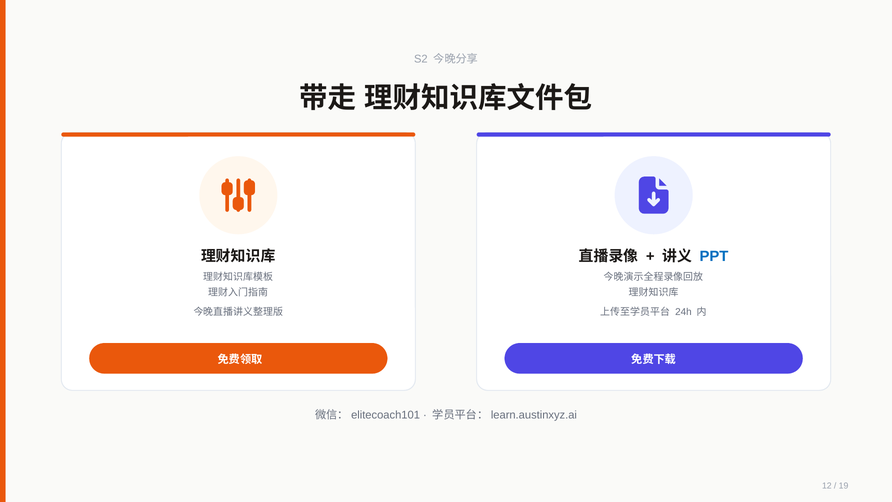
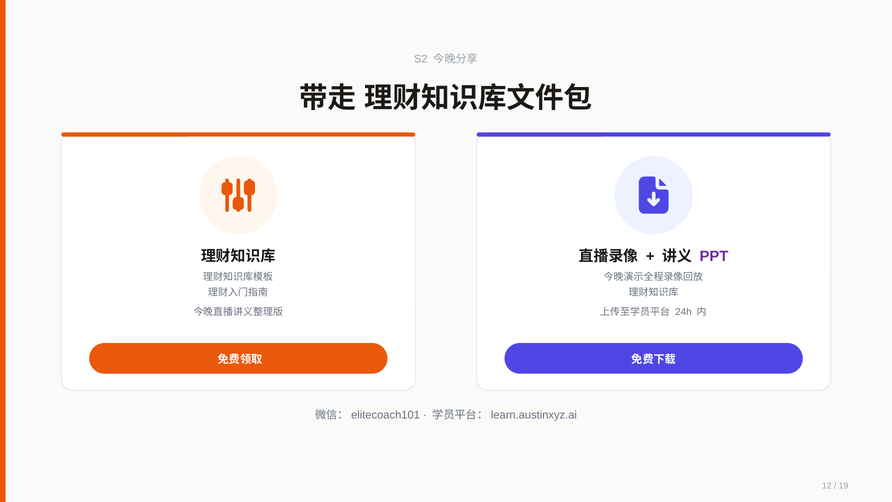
PPT colour: blue -> purple (714, 256)
